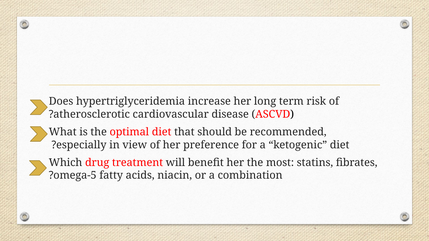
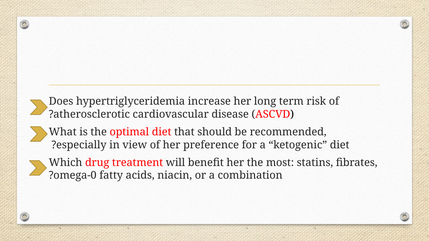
omega-5: omega-5 -> omega-0 (75, 176)
